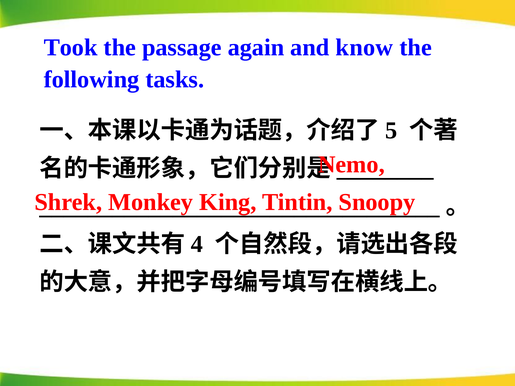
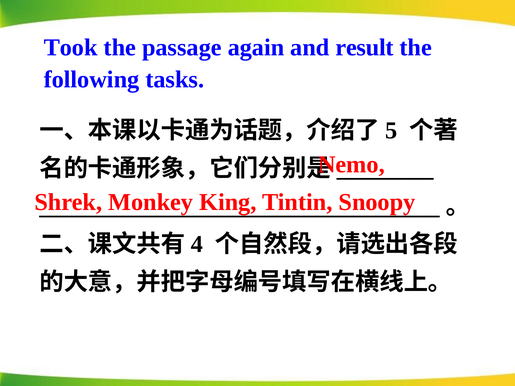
know: know -> result (365, 47)
